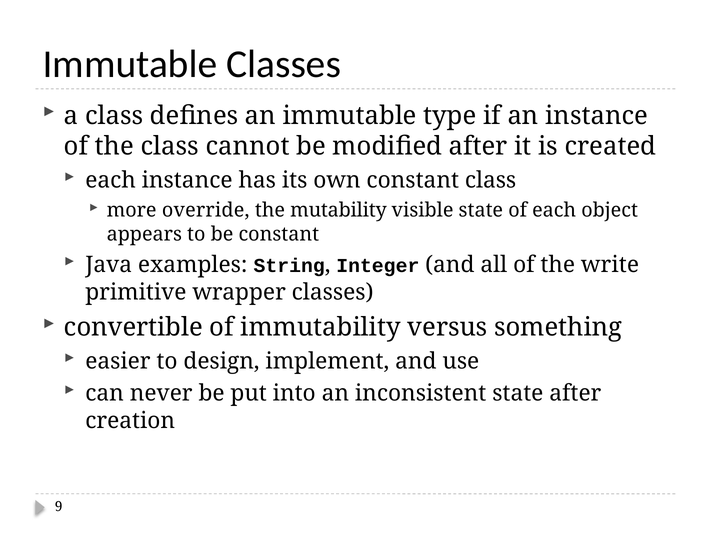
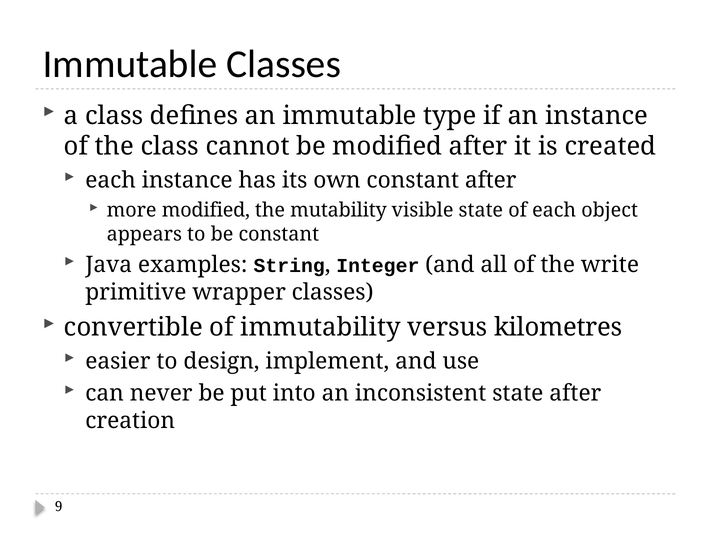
constant class: class -> after (491, 180)
more override: override -> modified (206, 211)
something: something -> kilometres (558, 328)
